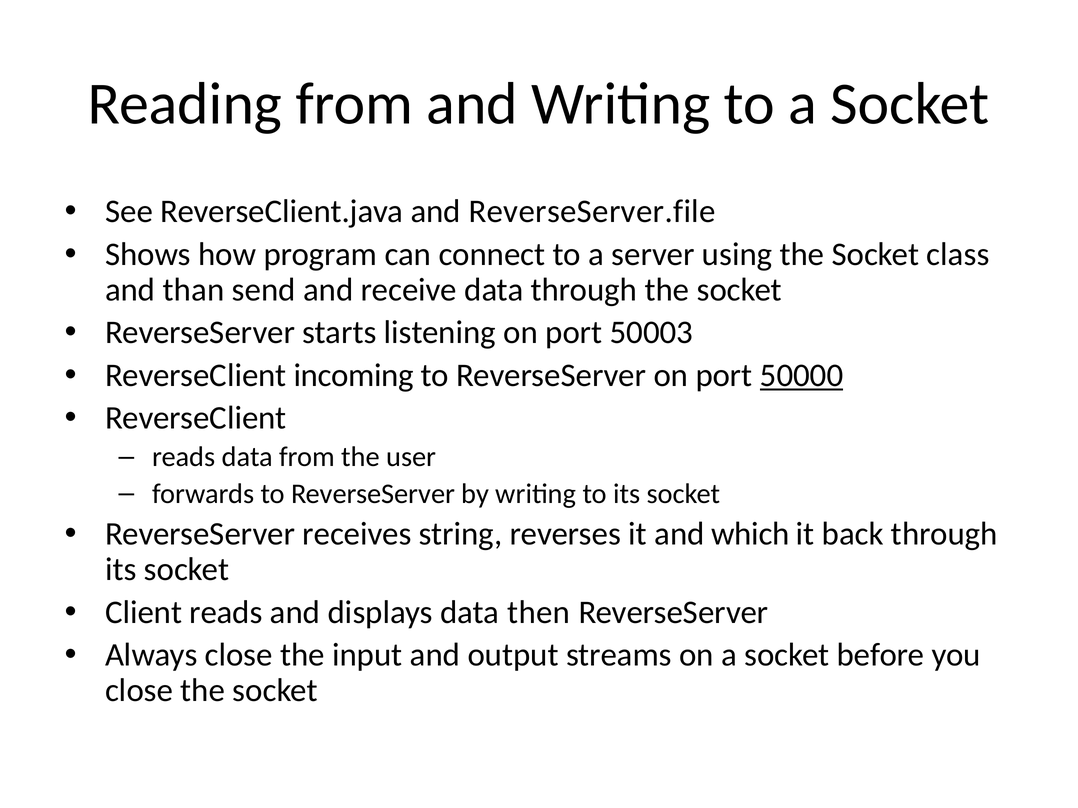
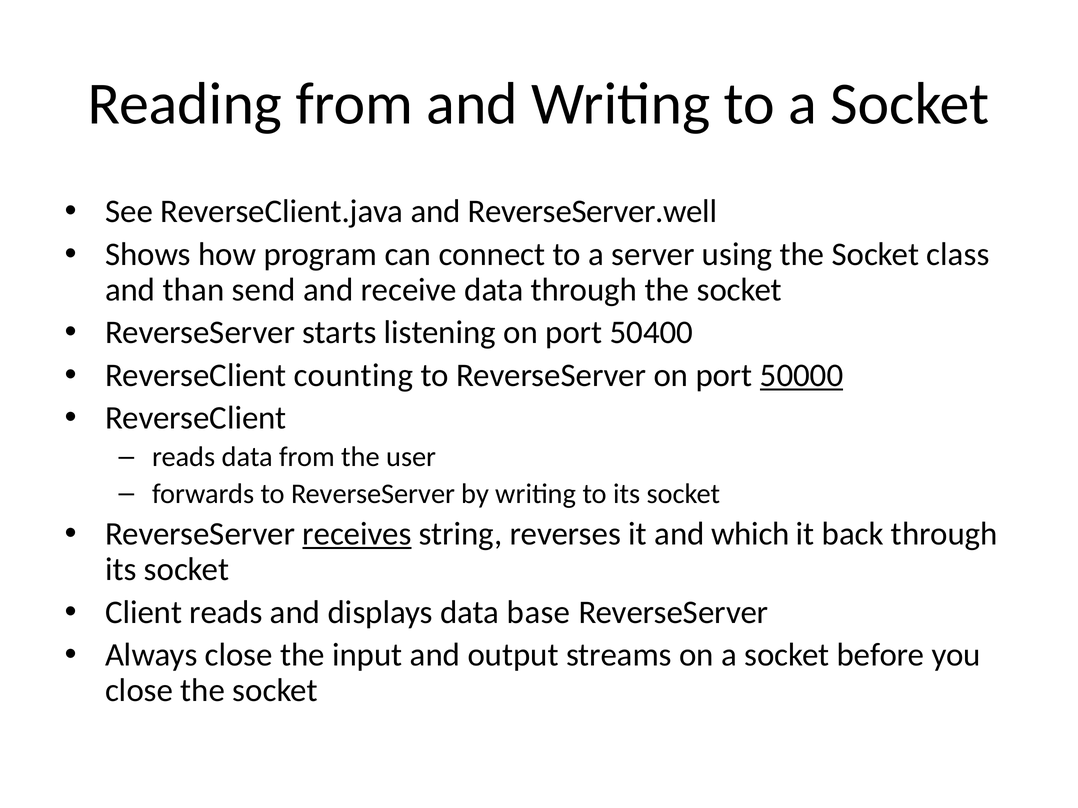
ReverseServer.file: ReverseServer.file -> ReverseServer.well (592, 212)
50003: 50003 -> 50400 (651, 333)
incoming: incoming -> counting (353, 375)
receives underline: none -> present (357, 534)
then: then -> base (539, 613)
